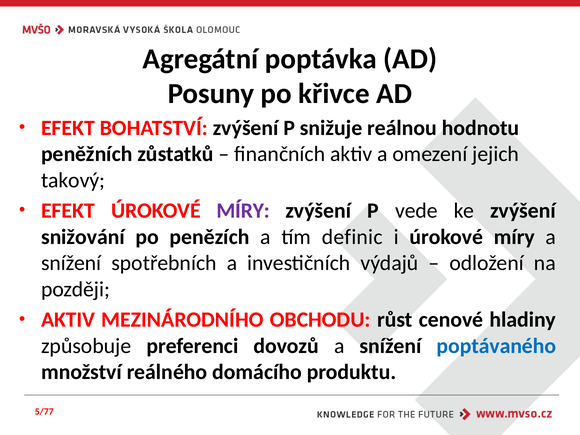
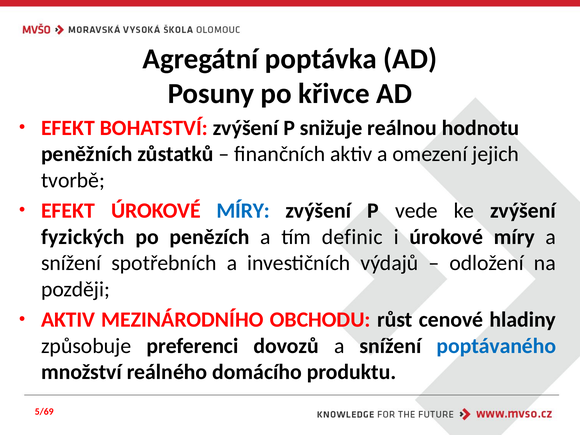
takový: takový -> tvorbě (73, 180)
MÍRY colour: purple -> blue (243, 211)
snižování: snižování -> fyzických (83, 237)
5/77: 5/77 -> 5/69 (44, 412)
